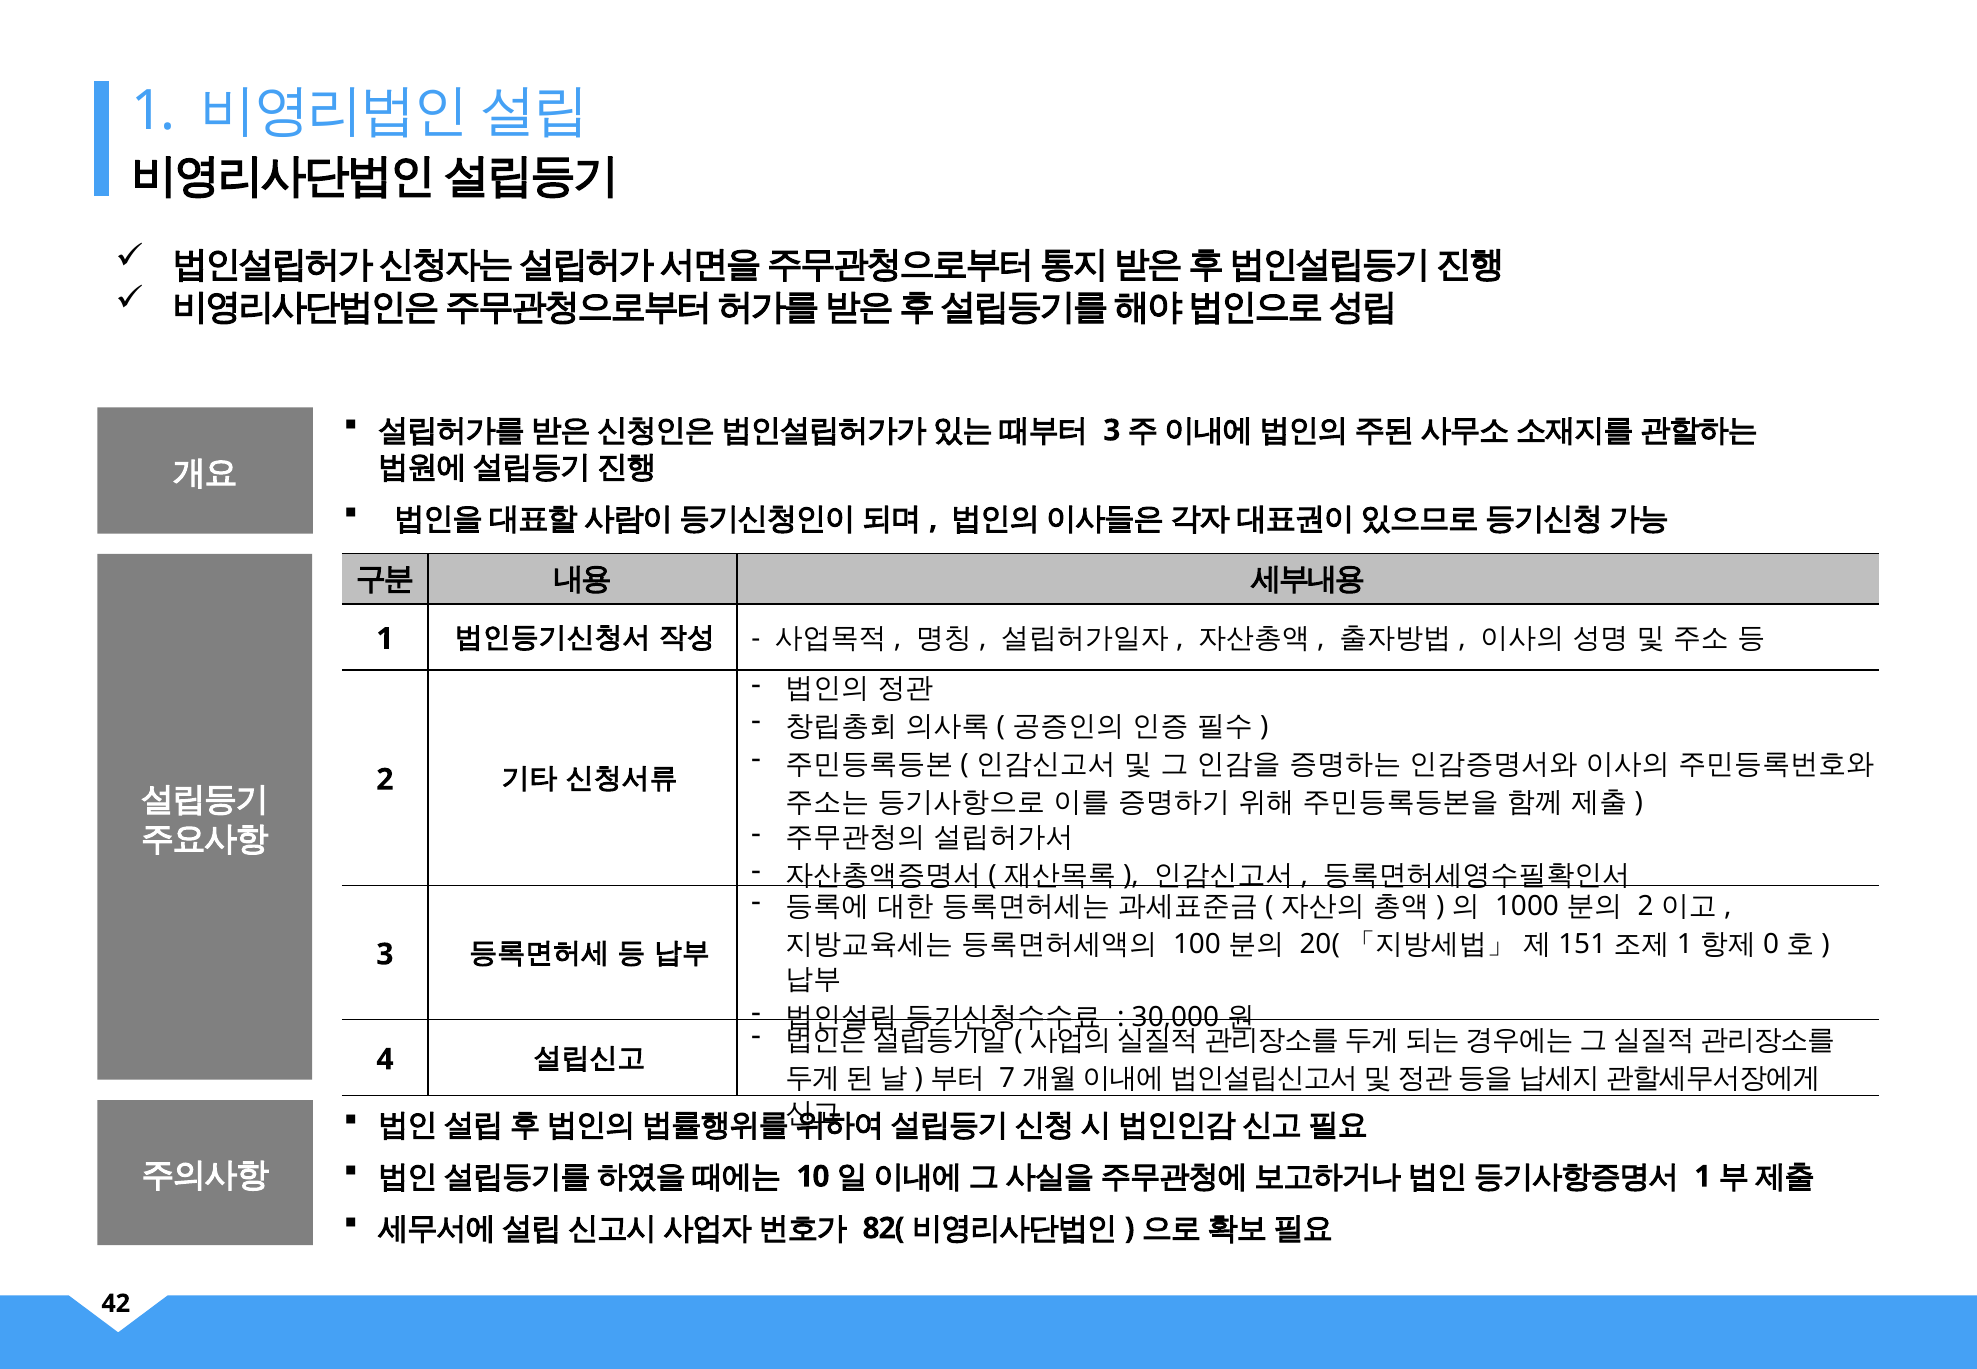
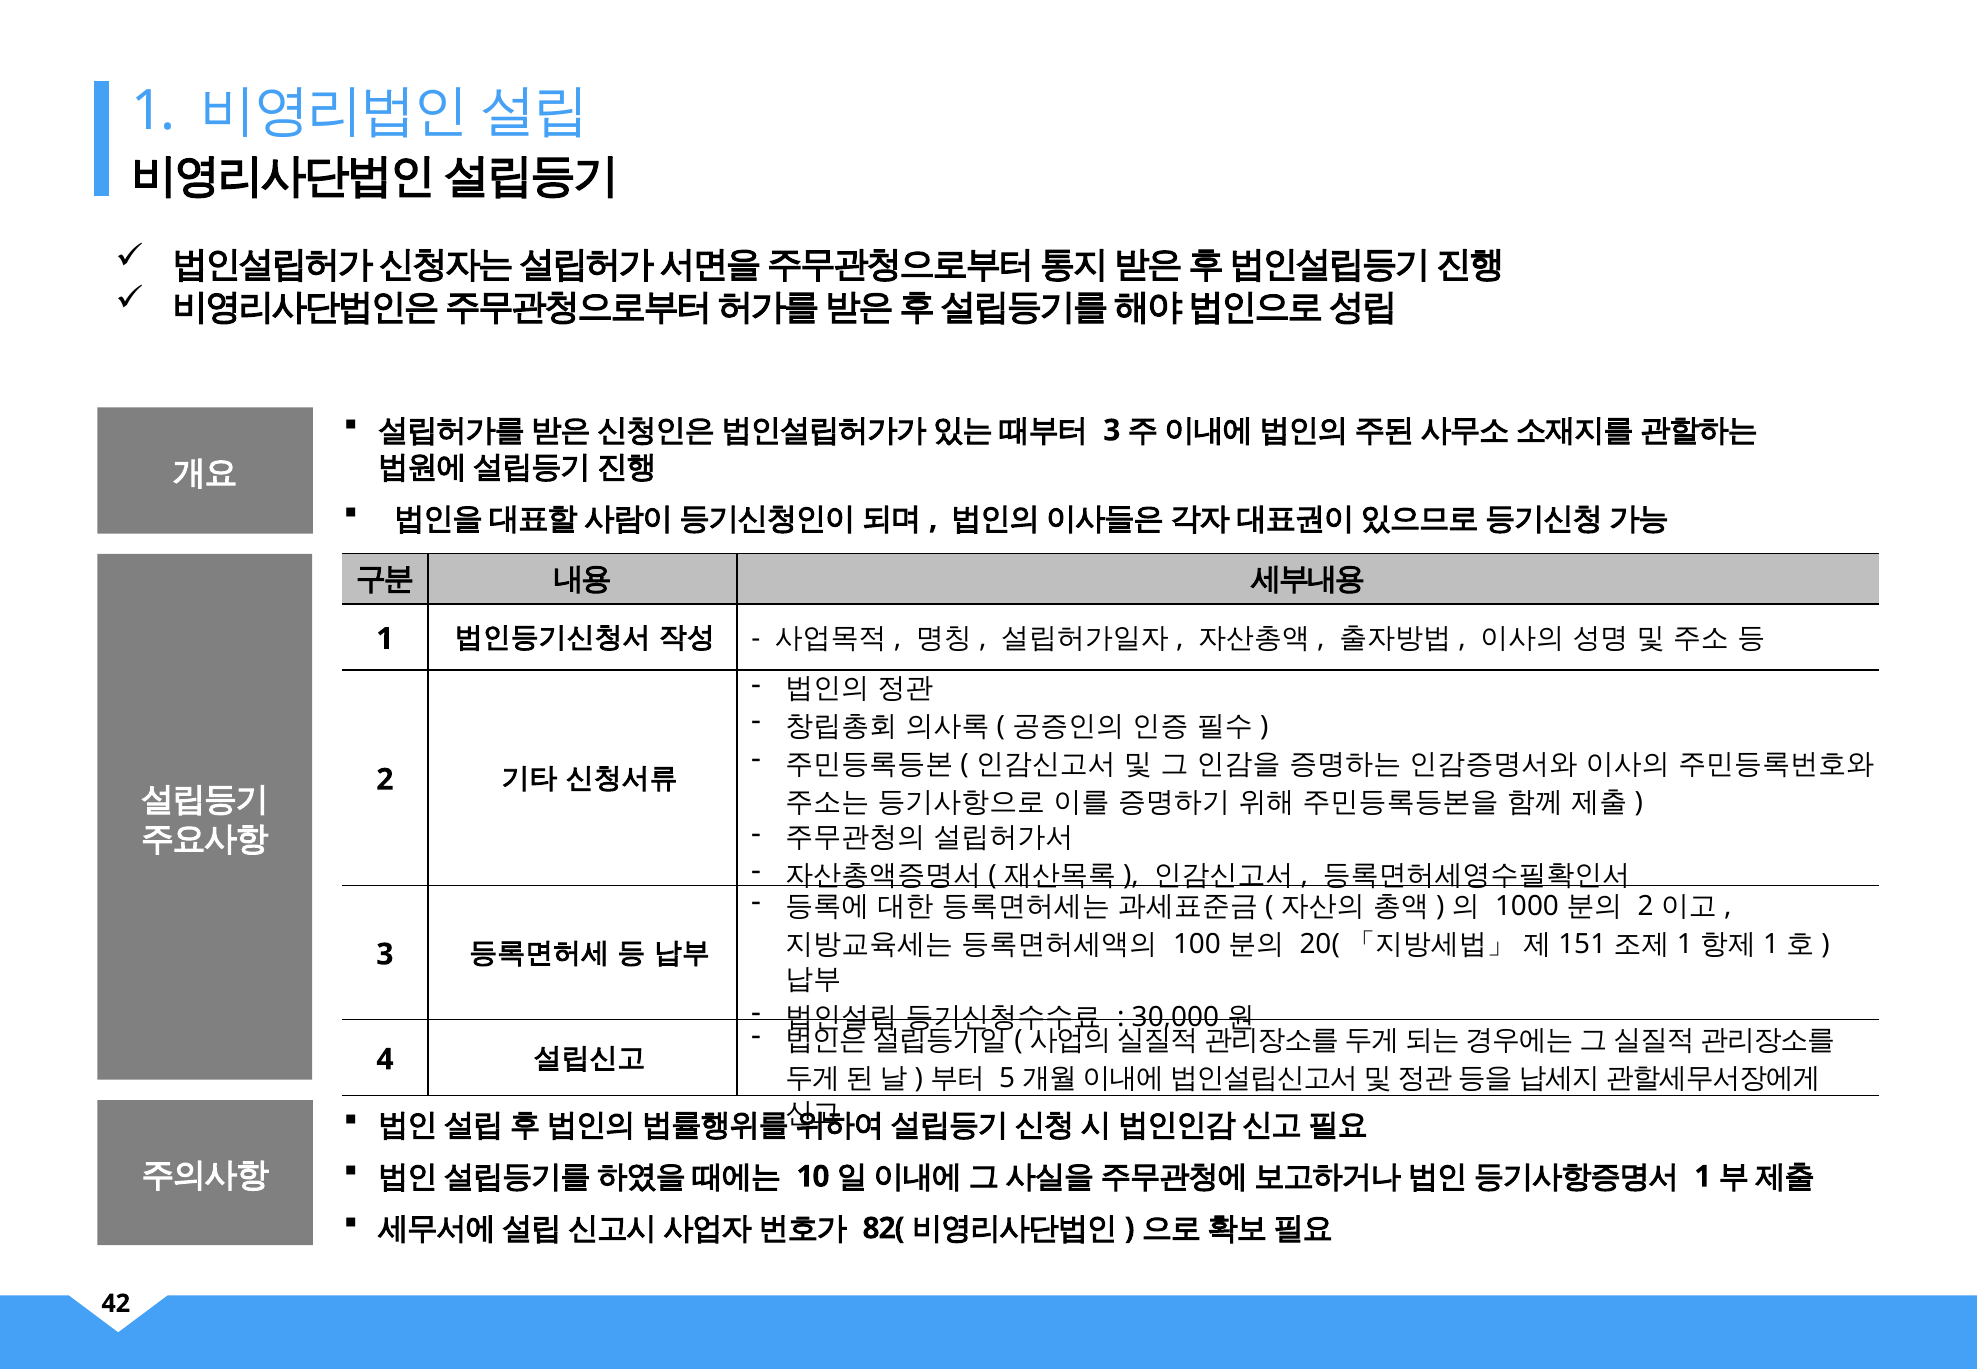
0: 0 -> 1 (1771, 944)
7: 7 -> 5 (1007, 1078)
